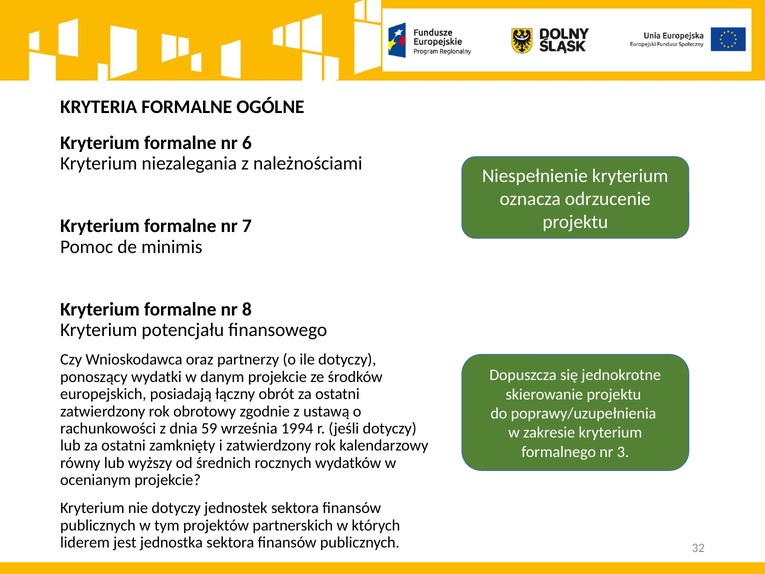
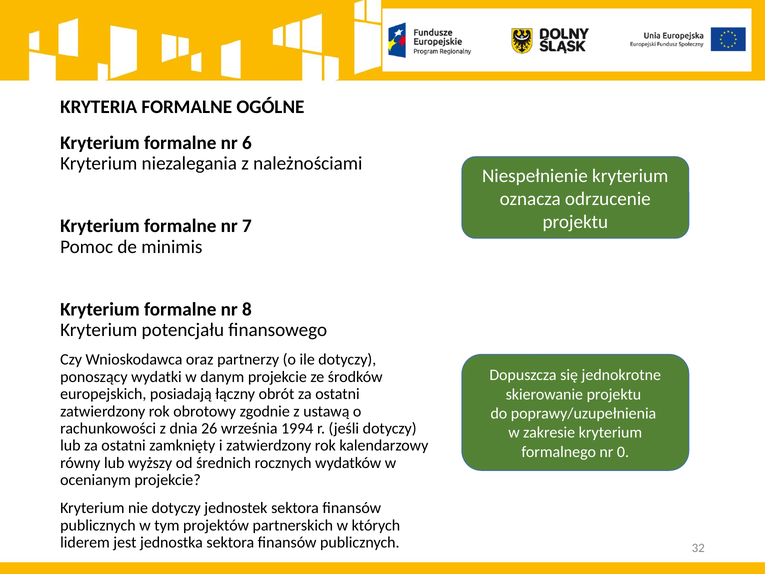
59: 59 -> 26 (209, 428)
3: 3 -> 0 (623, 452)
